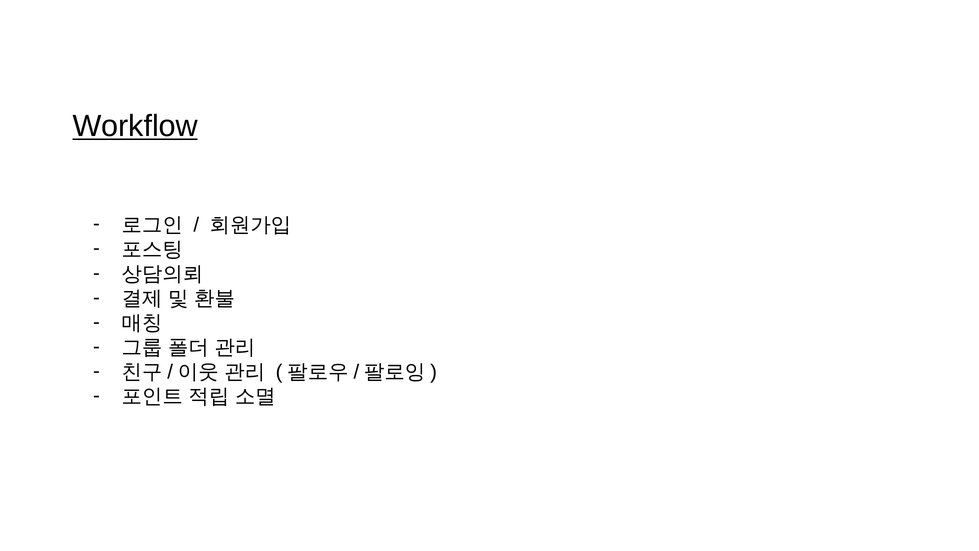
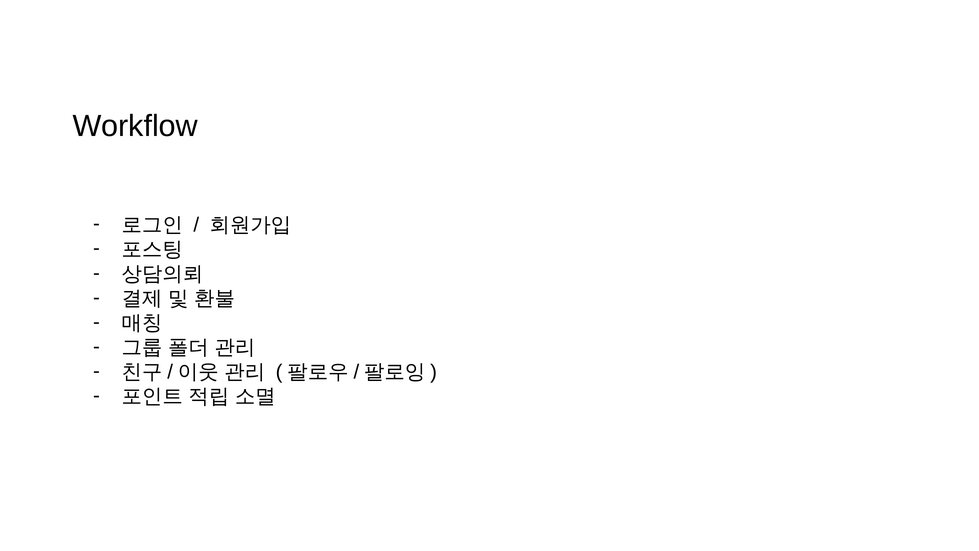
Workflow underline: present -> none (135, 126)
